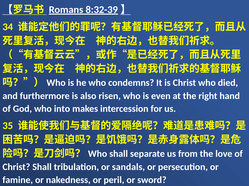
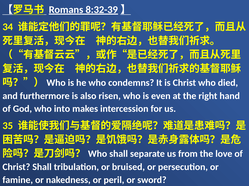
sandals: sandals -> bruised (128, 168)
